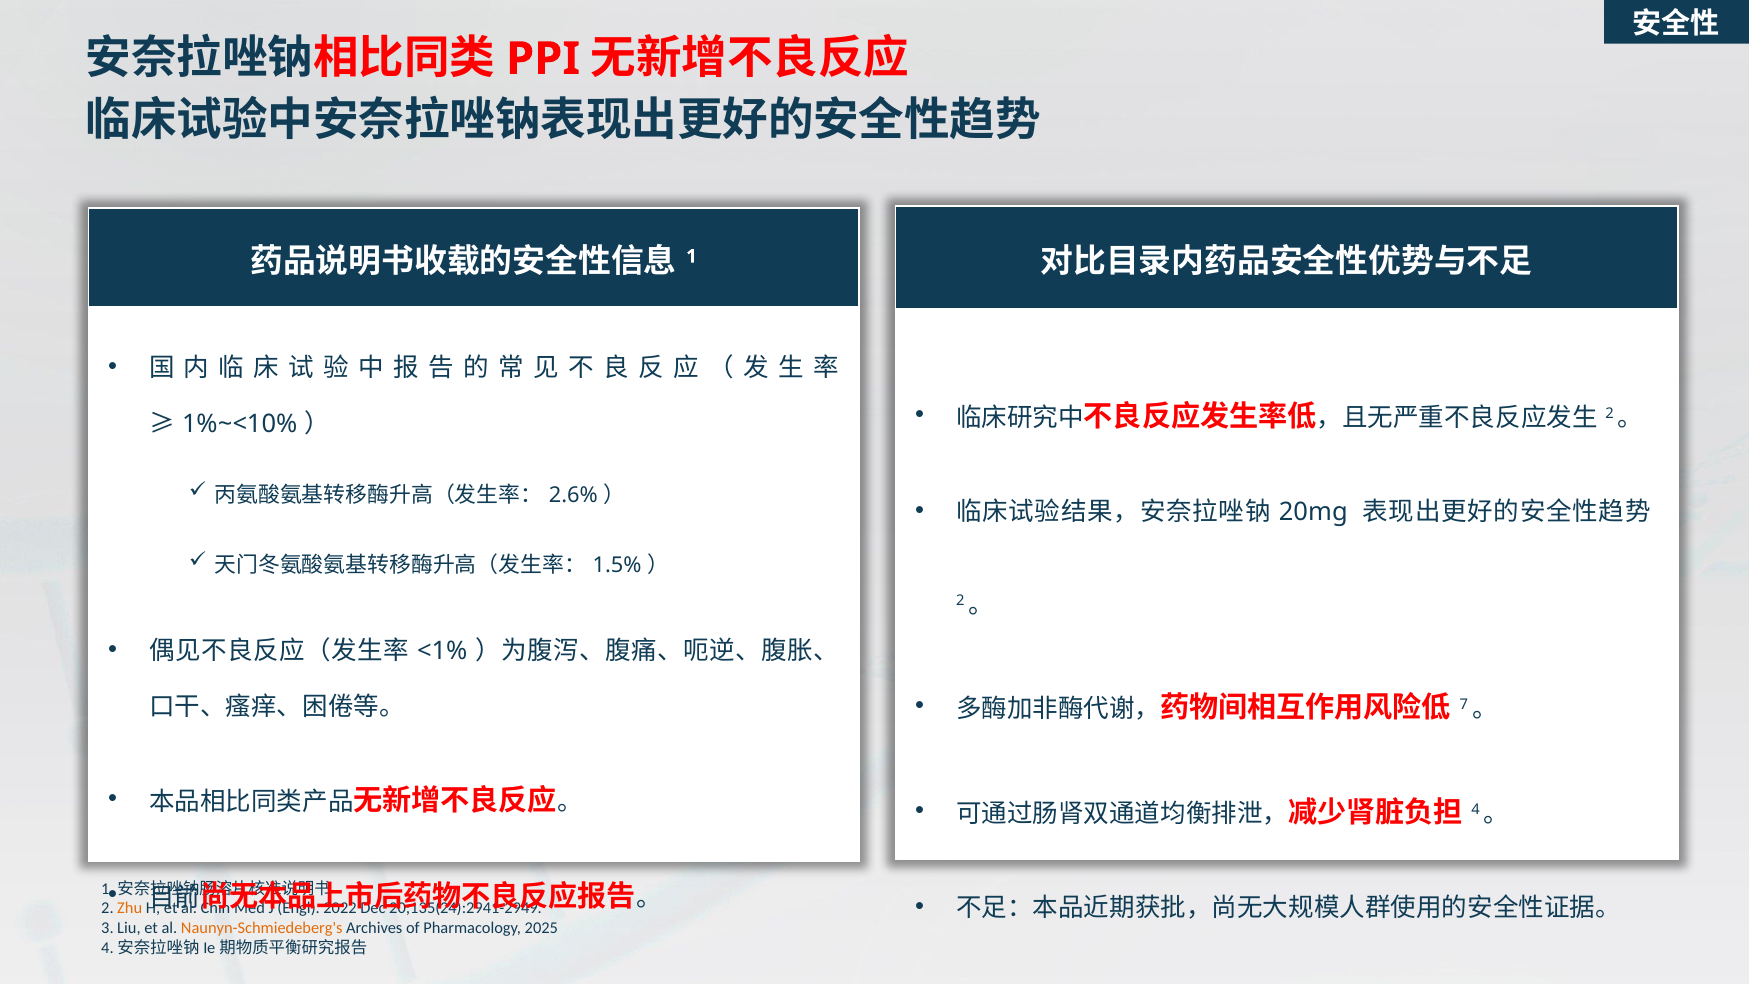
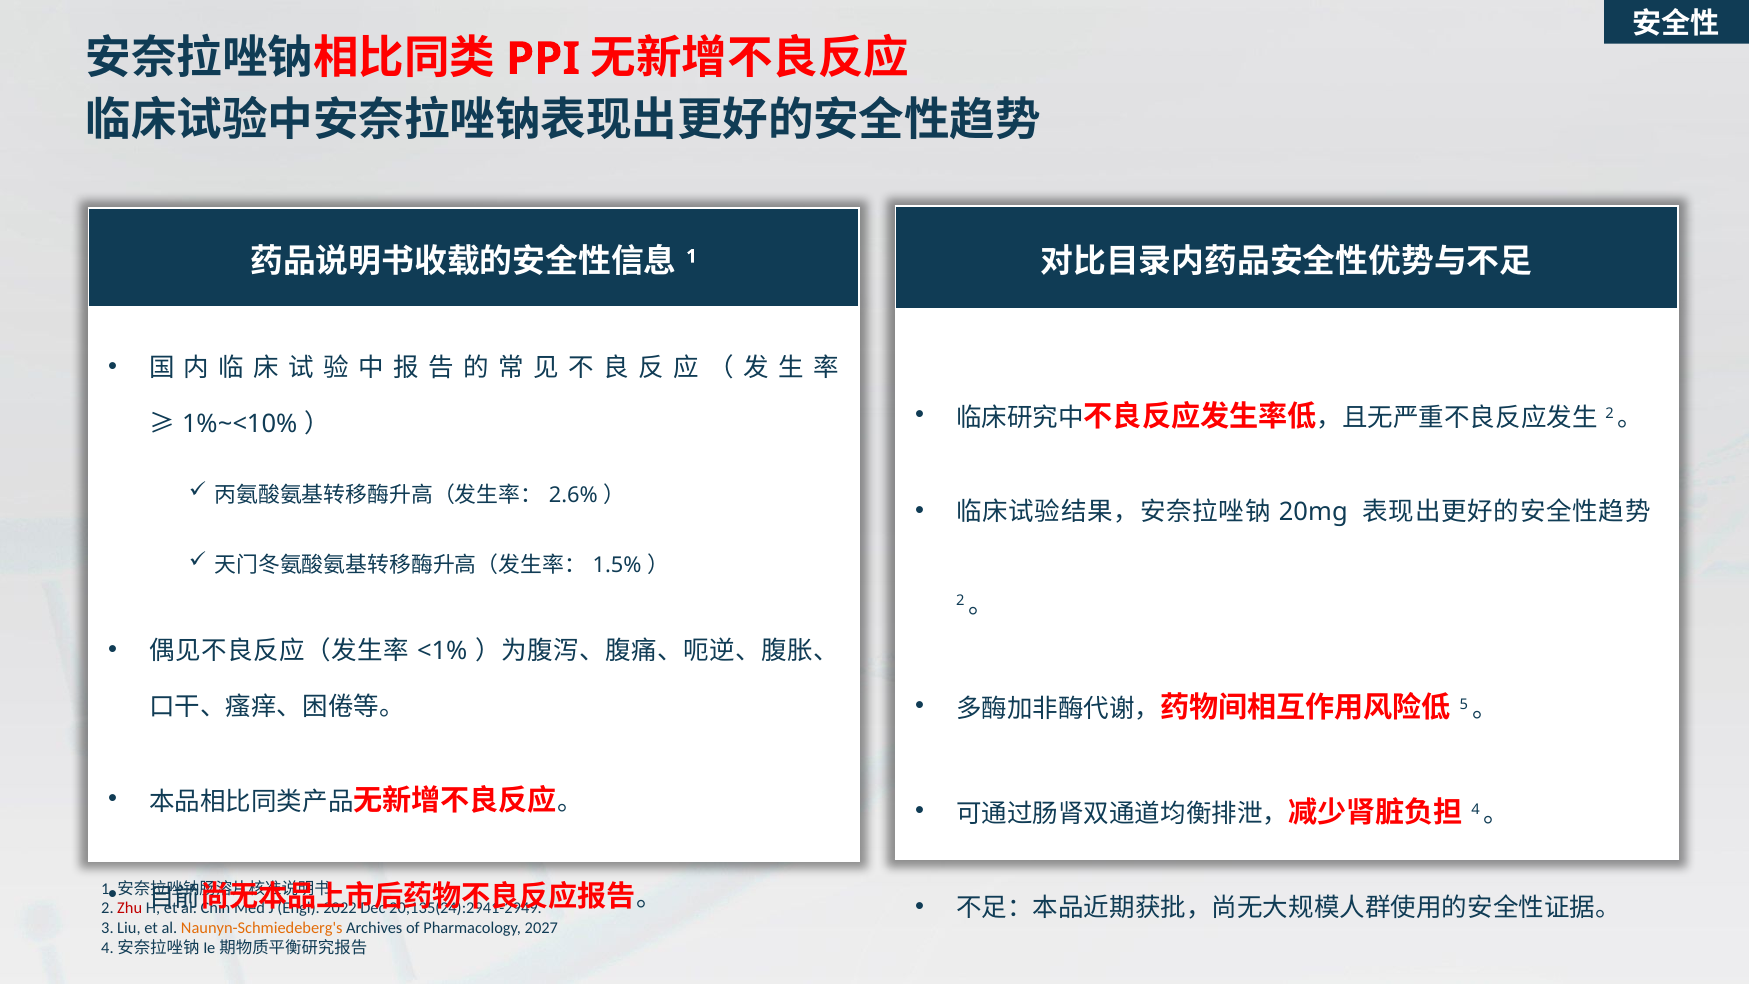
7: 7 -> 5 (1464, 705)
Zhu colour: orange -> red (130, 908)
2025: 2025 -> 2027 (541, 928)
